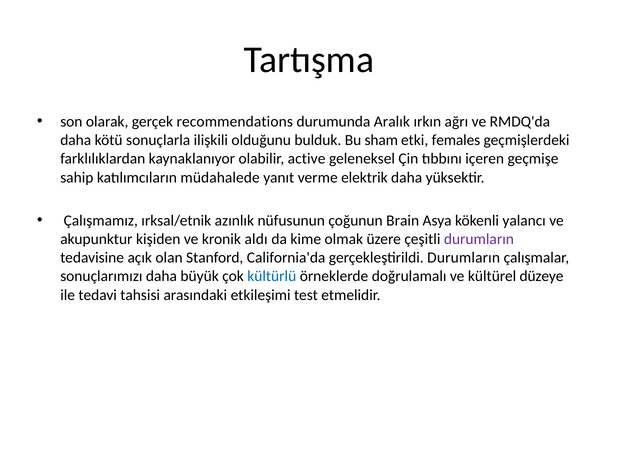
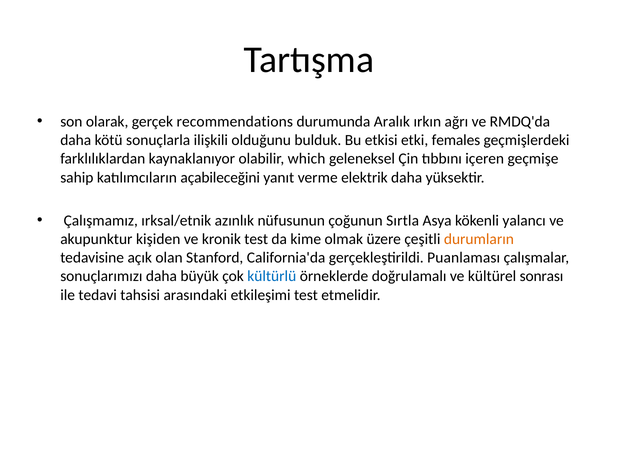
sham: sham -> etkisi (381, 140)
active: active -> which (307, 159)
müdahalede: müdahalede -> açabileceğini (220, 177)
Brain: Brain -> Sırtla (403, 220)
kronik aldı: aldı -> test (256, 239)
durumların colour: purple -> orange (479, 239)
gerçekleştirildi Durumların: Durumların -> Puanlaması (464, 258)
düzeye: düzeye -> sonrası (541, 276)
